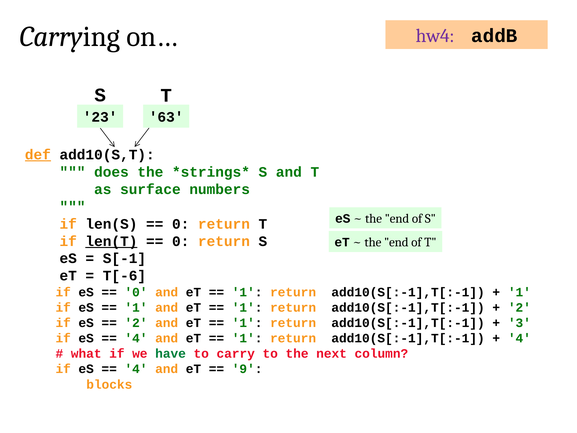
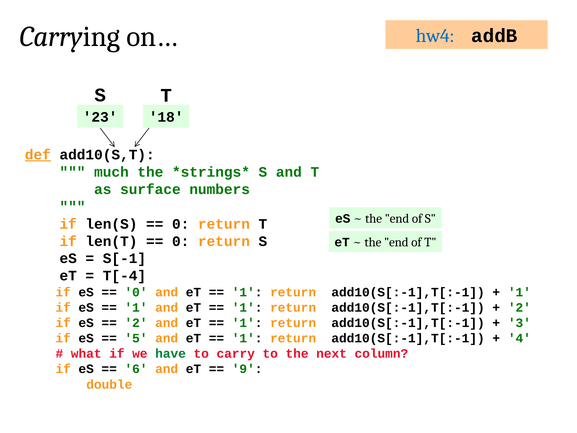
hw4 colour: purple -> blue (435, 36)
63: 63 -> 18 (166, 117)
does: does -> much (111, 172)
len(T underline: present -> none (111, 241)
T[-6: T[-6 -> T[-4 (124, 276)
4: 4 -> 5 (136, 338)
4: 4 -> 6 (136, 369)
blocks: blocks -> double (109, 384)
